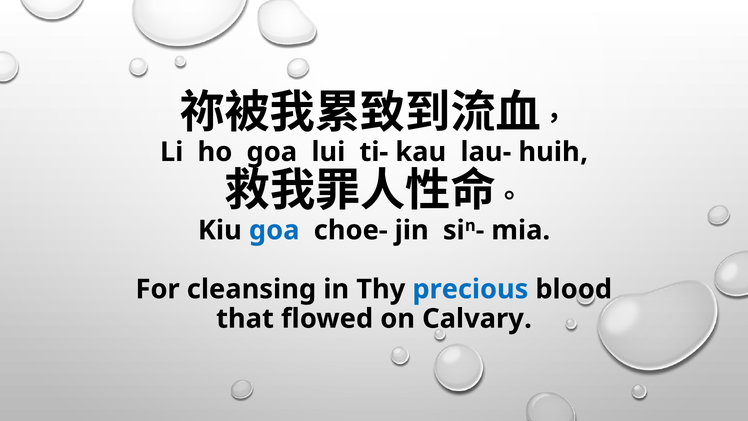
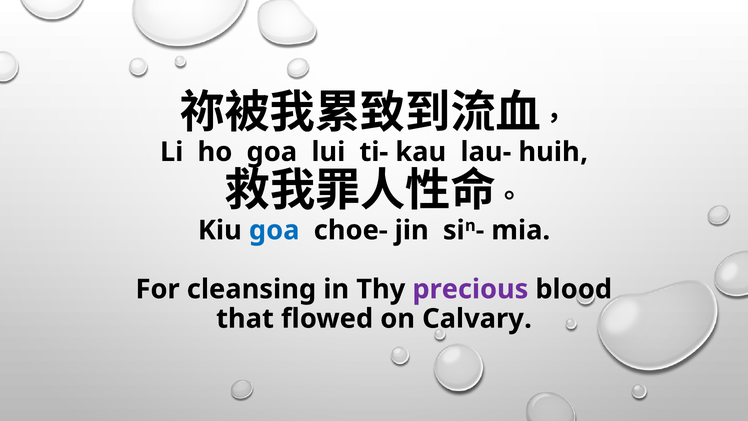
precious colour: blue -> purple (470, 289)
